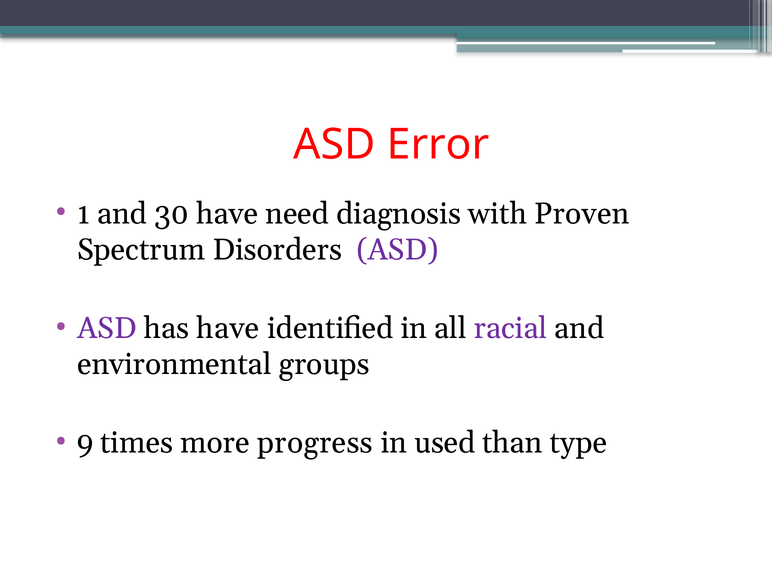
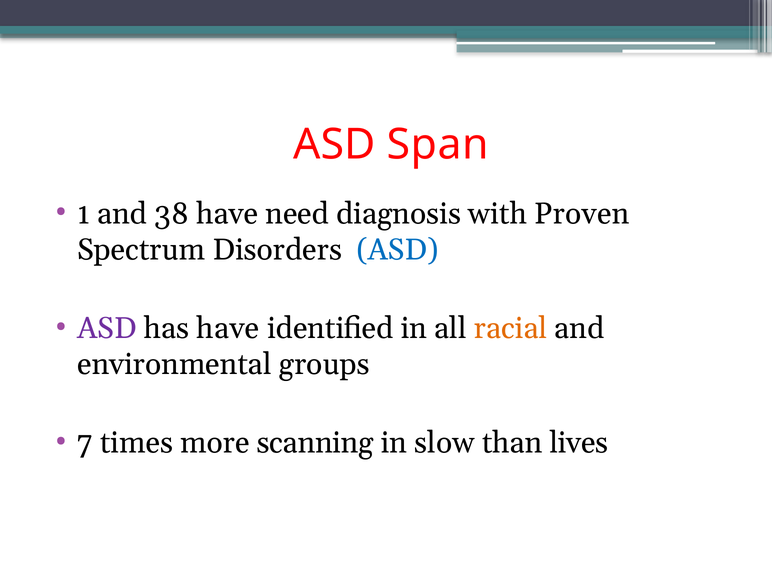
Error: Error -> Span (438, 145)
30: 30 -> 38 (172, 214)
ASD colour: purple -> blue (397, 250)
racial colour: purple -> orange (511, 328)
9: 9 -> 7 (85, 443)
progress: progress -> scanning (315, 443)
used: used -> slow (444, 443)
type: type -> lives (579, 443)
